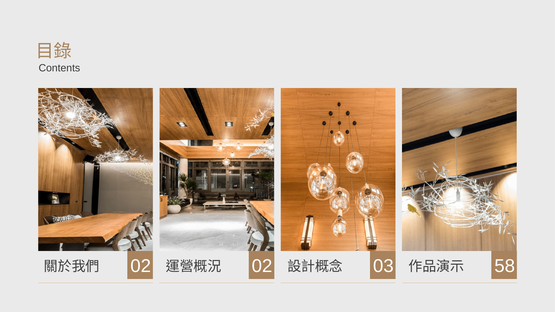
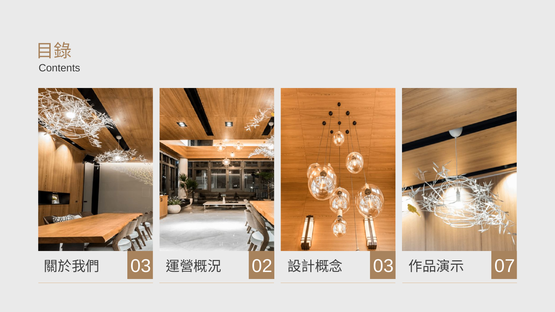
02: 02 -> 03 (141, 266)
58: 58 -> 07 (505, 266)
